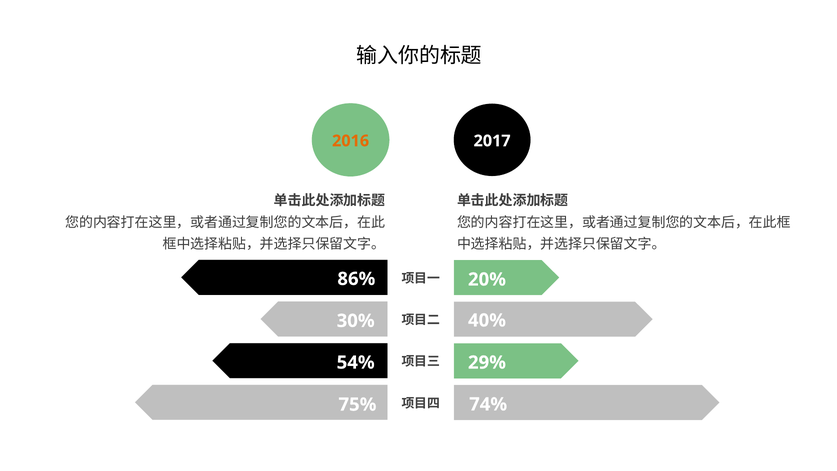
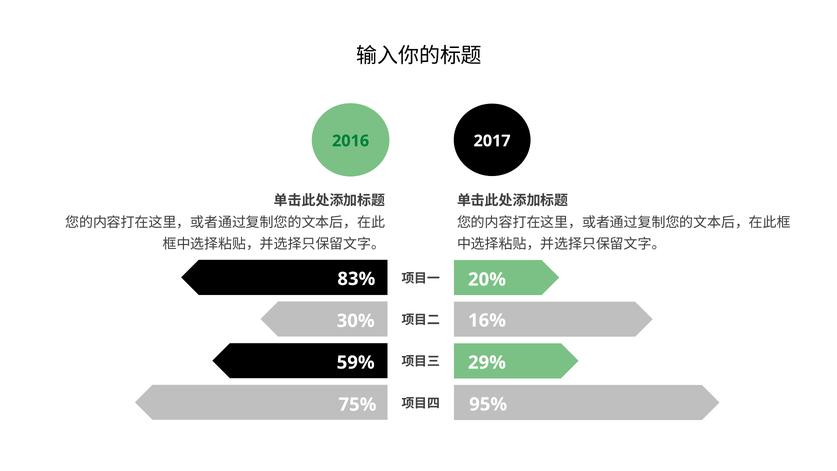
2016 colour: orange -> green (351, 141)
86%: 86% -> 83% (356, 279)
40%: 40% -> 16% (487, 320)
54%: 54% -> 59% (356, 362)
74%: 74% -> 95% (488, 404)
